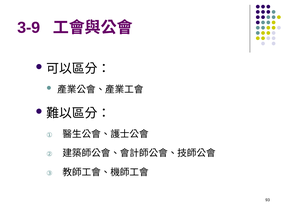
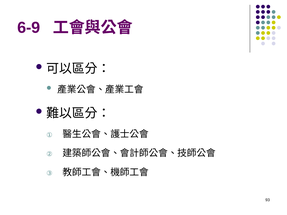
3-9: 3-9 -> 6-9 (29, 28)
